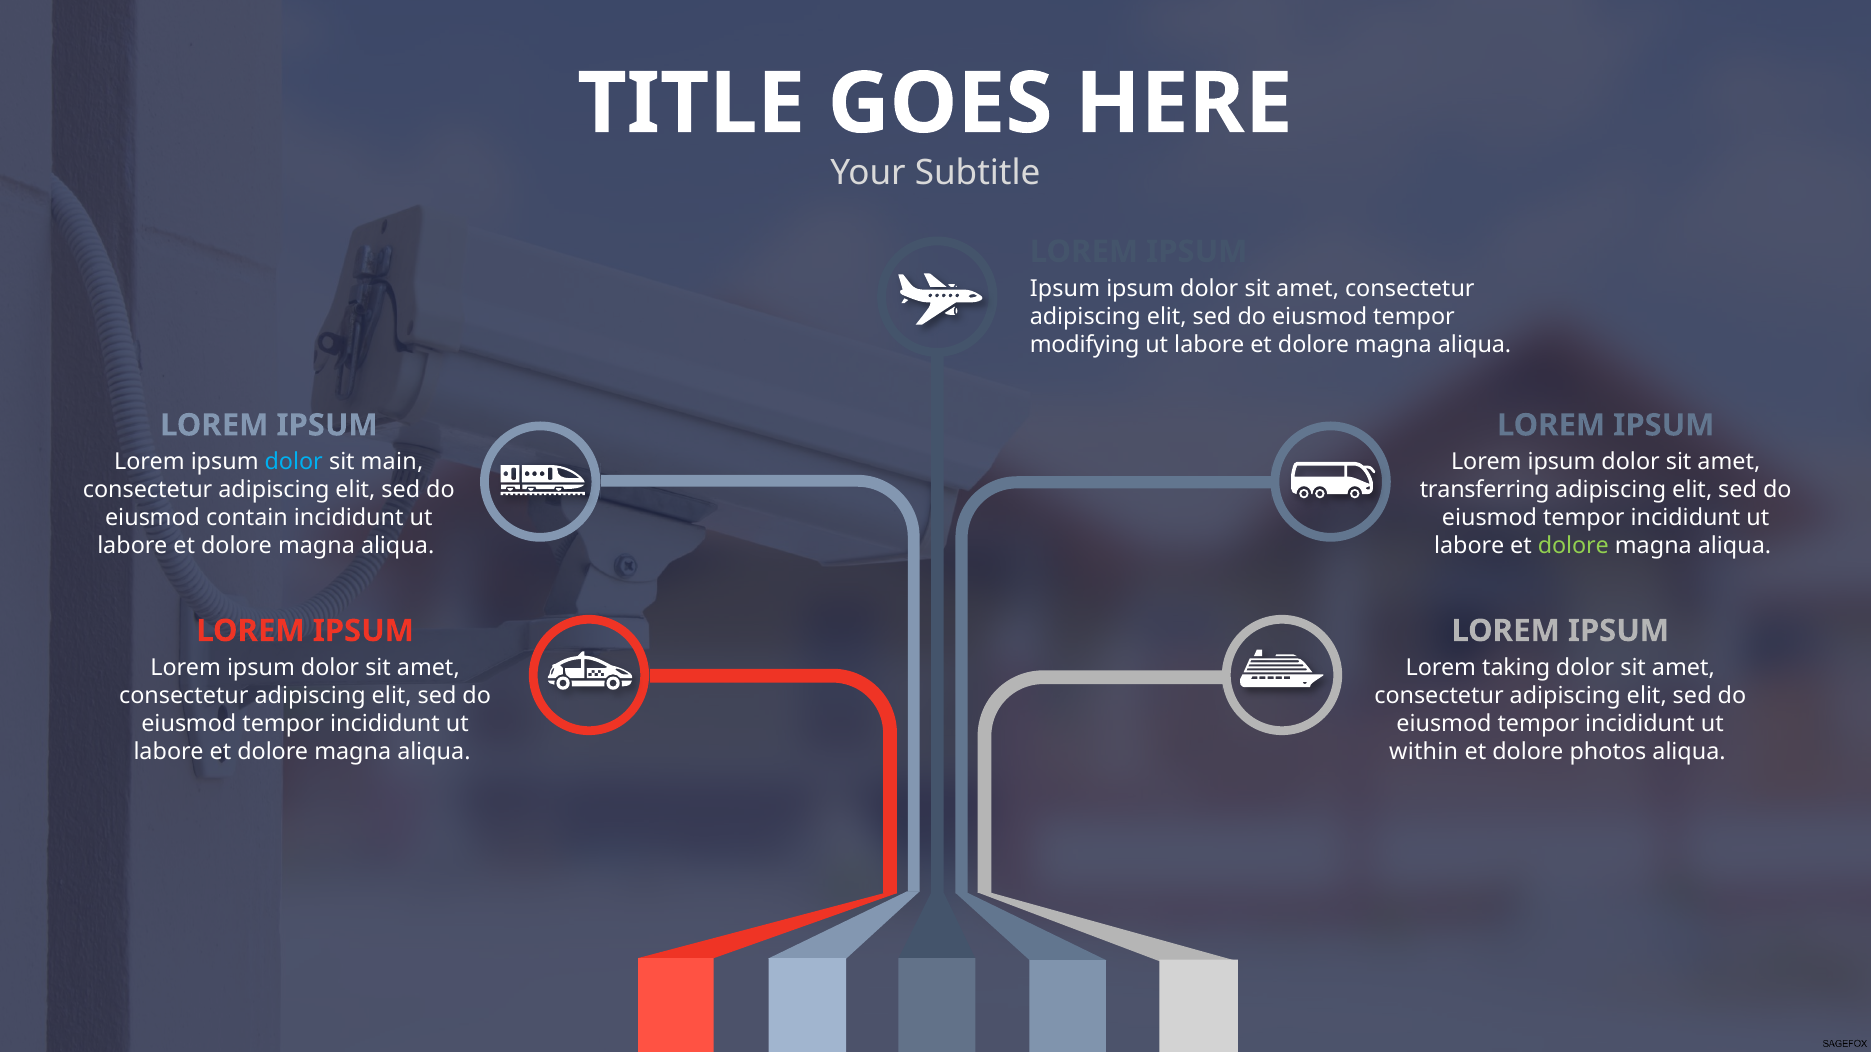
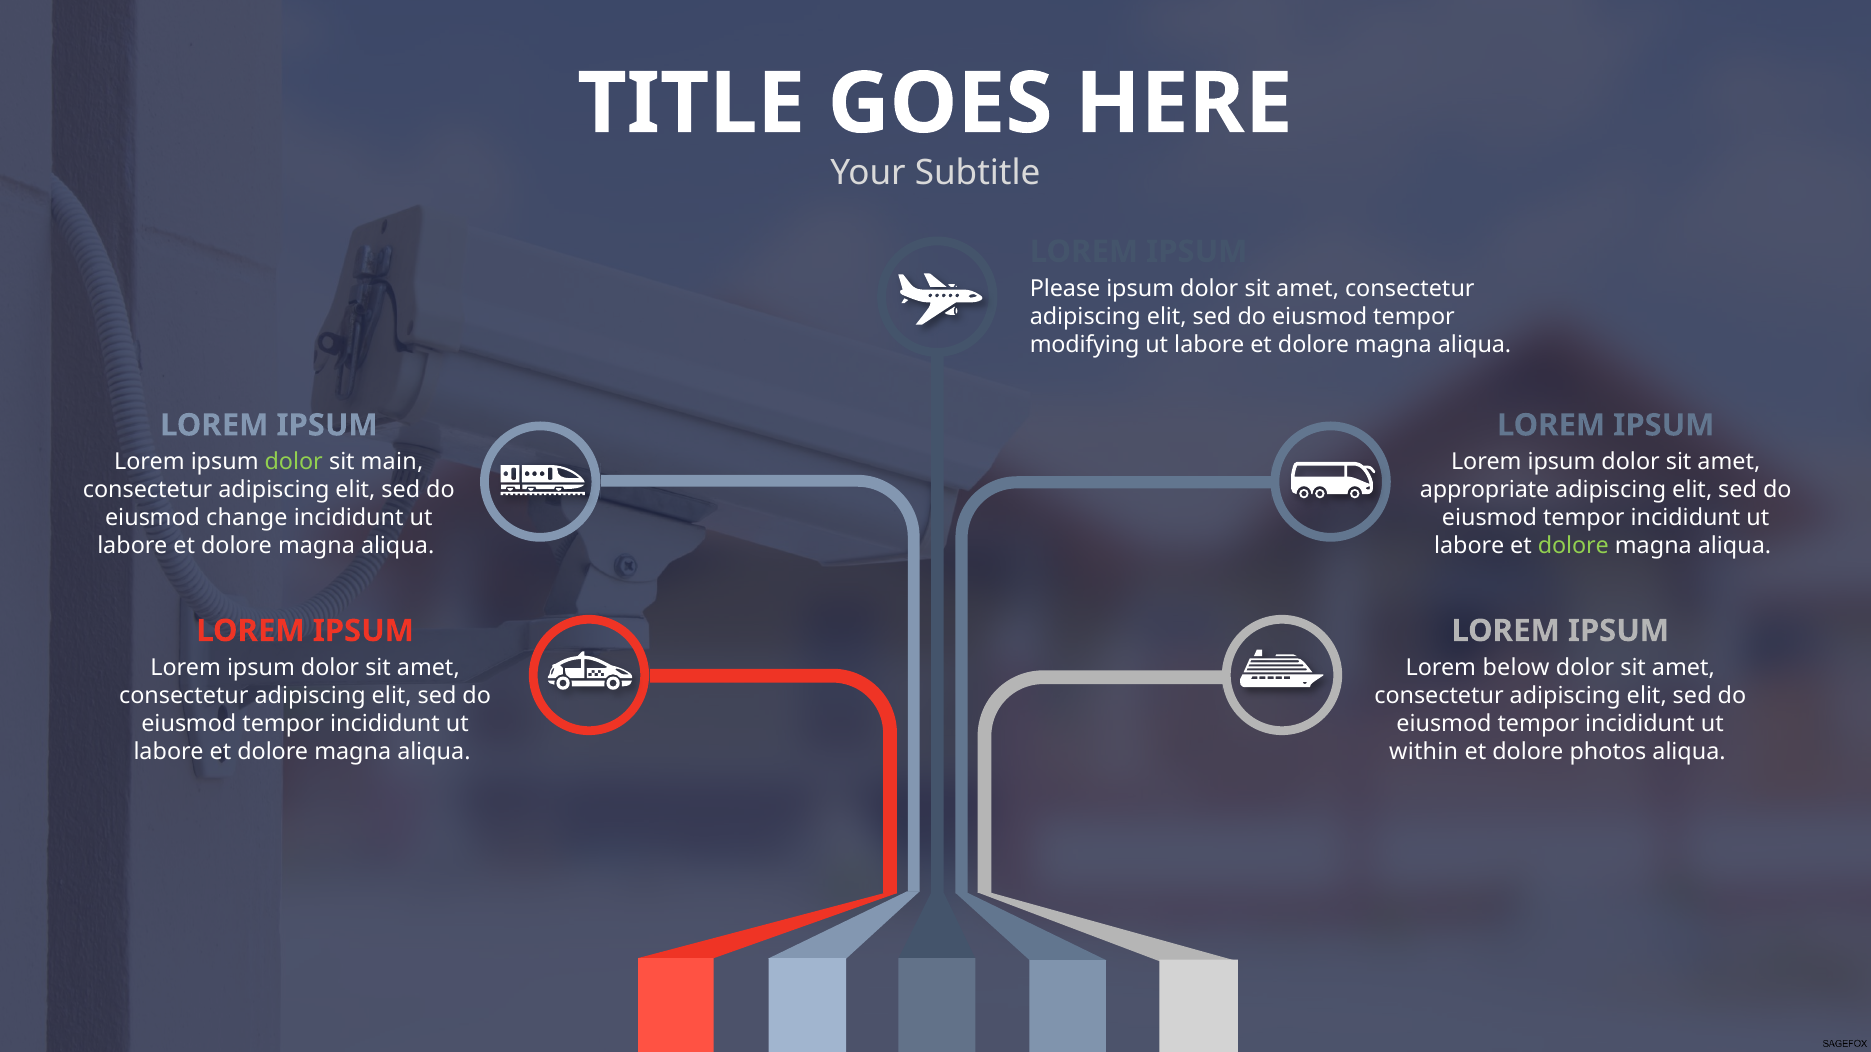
Ipsum: Ipsum -> Please (1065, 289)
dolor colour: light blue -> light green (294, 462)
transferring: transferring -> appropriate (1485, 490)
contain: contain -> change (247, 518)
taking: taking -> below (1516, 668)
